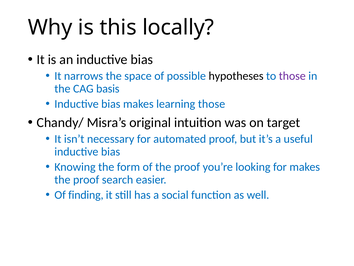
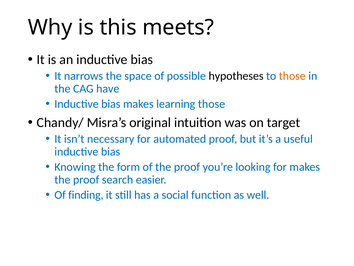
locally: locally -> meets (178, 27)
those colour: purple -> orange (292, 76)
basis: basis -> have (108, 89)
